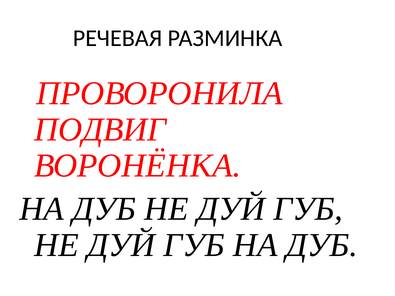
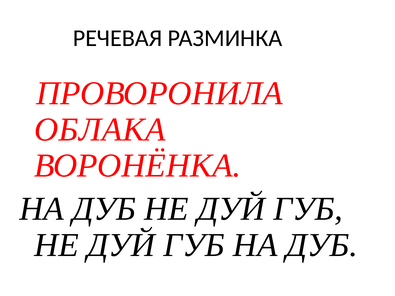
ПОДВИГ: ПОДВИГ -> ОБЛАКА (100, 130)
